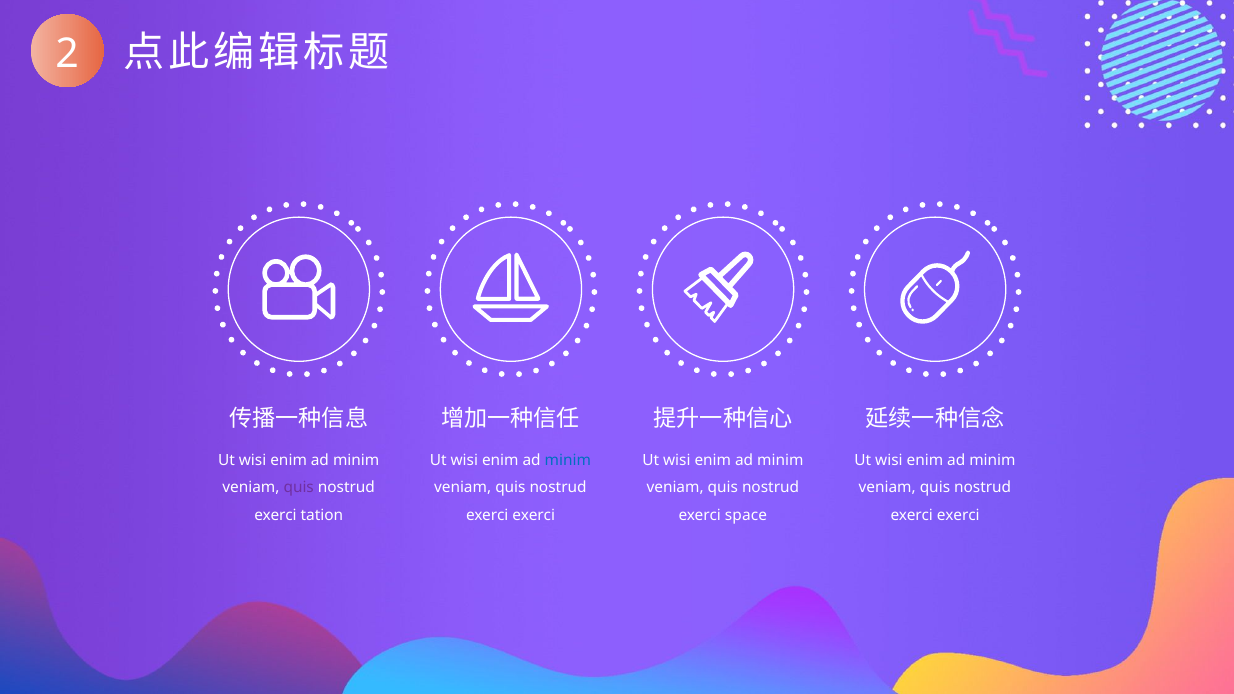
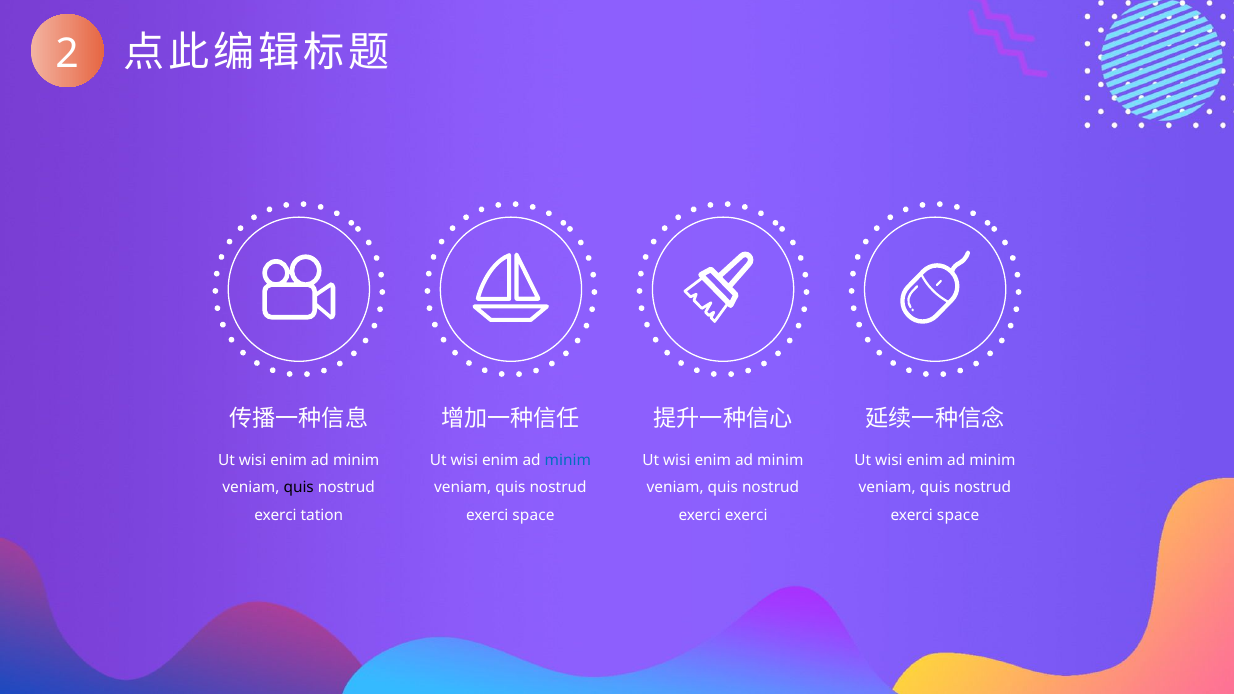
quis colour: purple -> black (299, 488)
exerci: exerci -> space (533, 516)
exerci space: space -> exerci (746, 516)
exerci: exerci -> space (958, 516)
